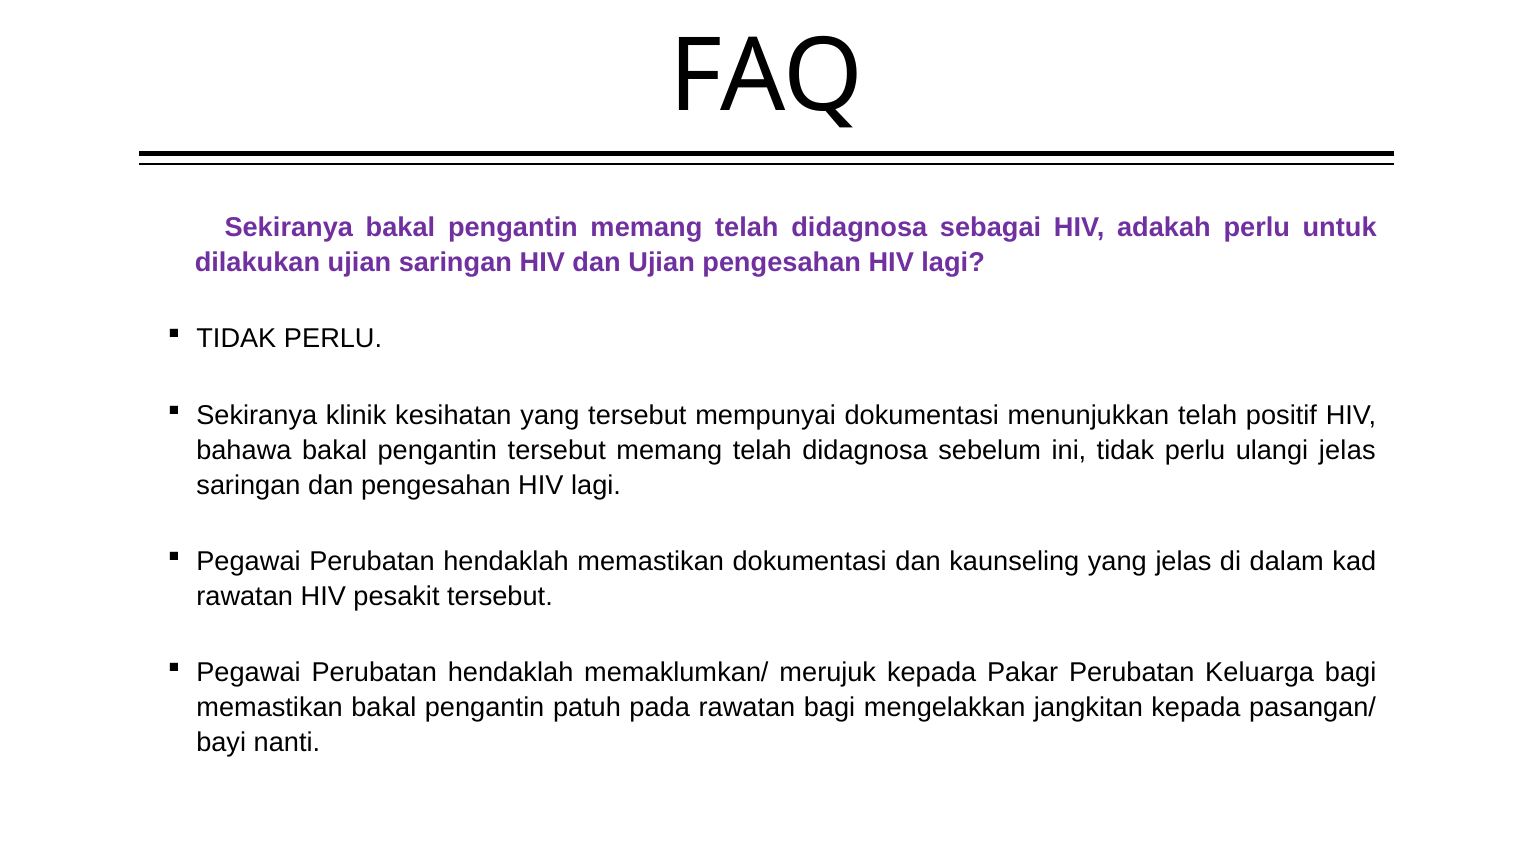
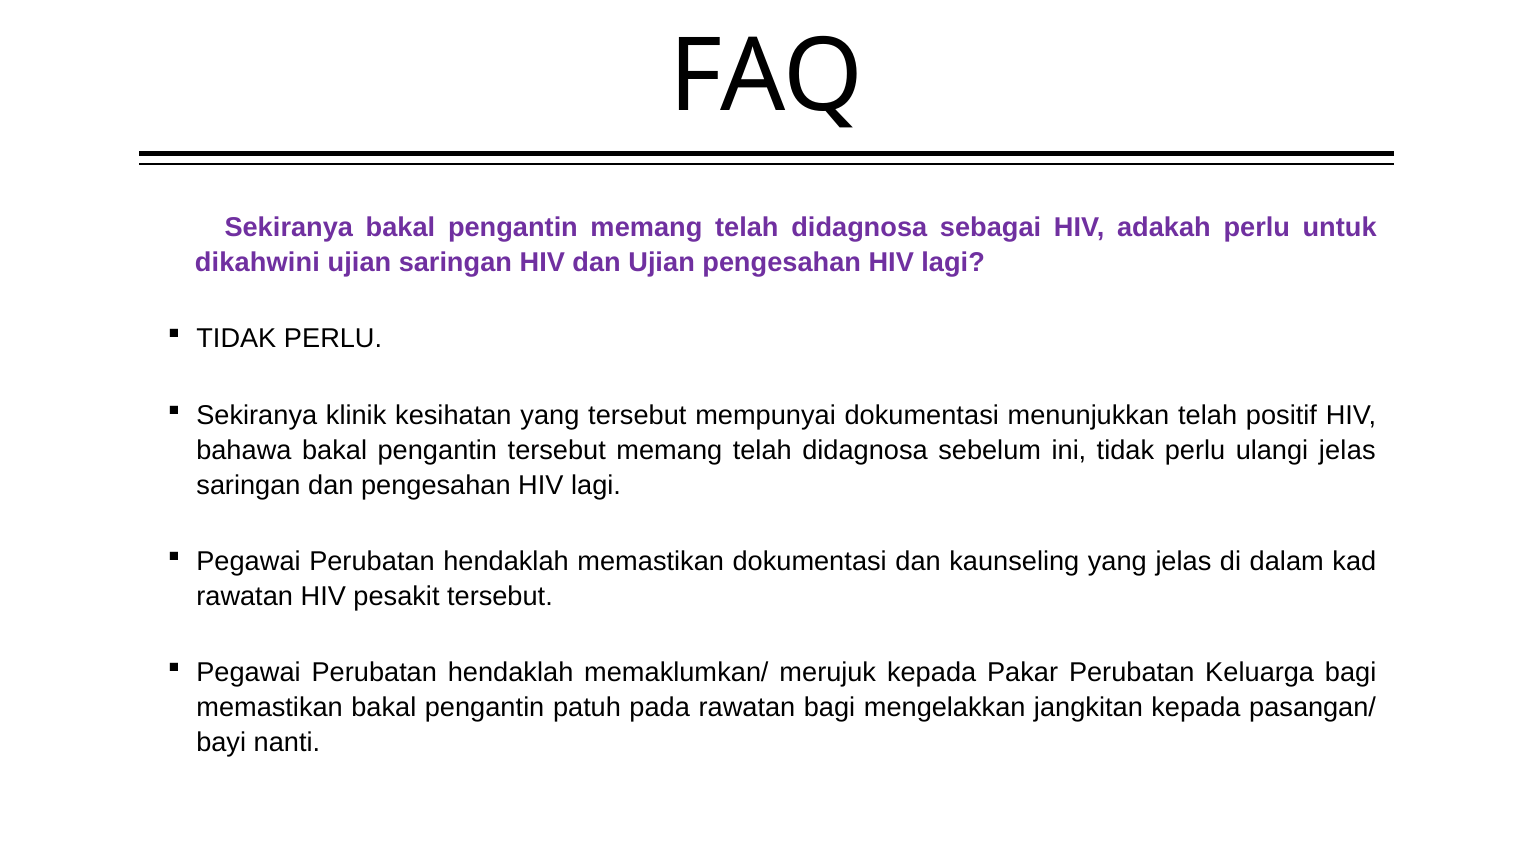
dilakukan: dilakukan -> dikahwini (257, 262)
